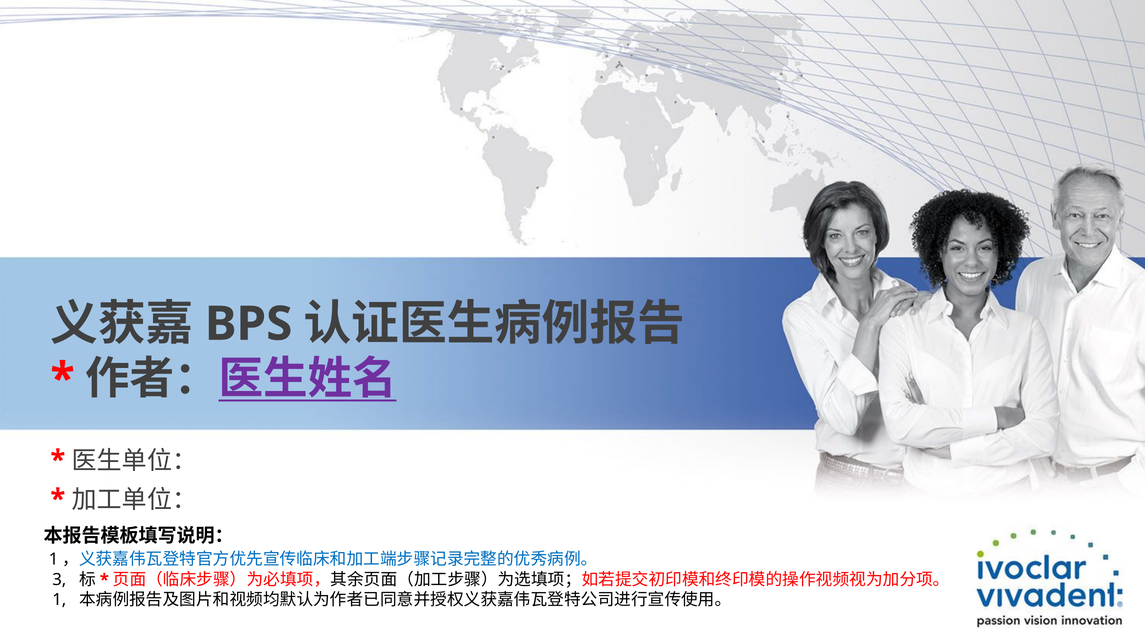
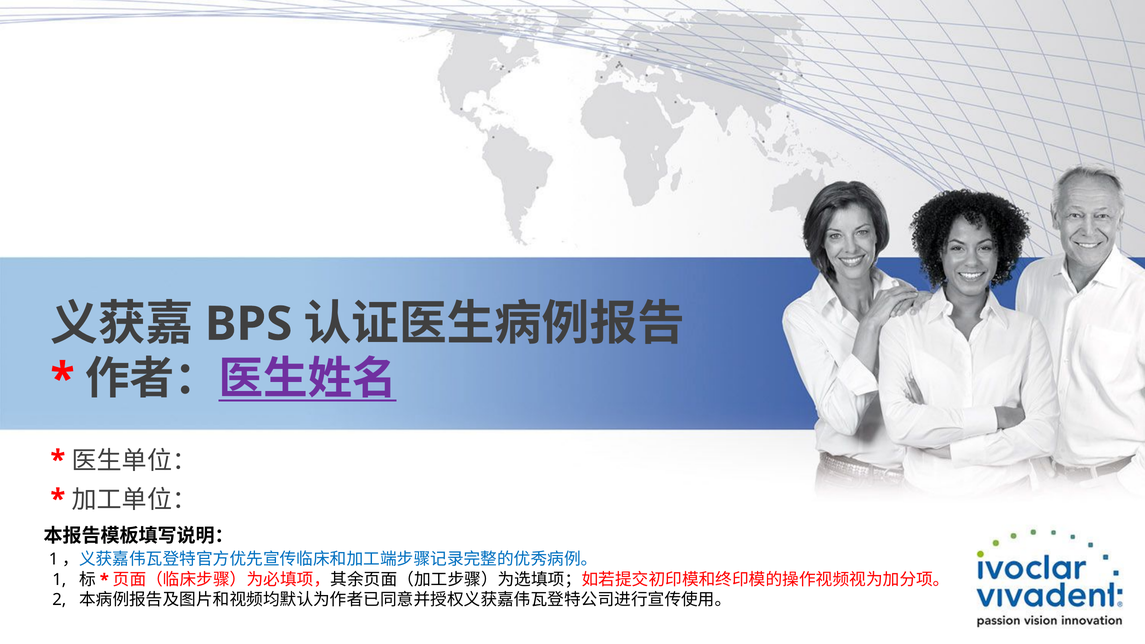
3: 3 -> 1 (59, 580)
1: 1 -> 2 (59, 600)
